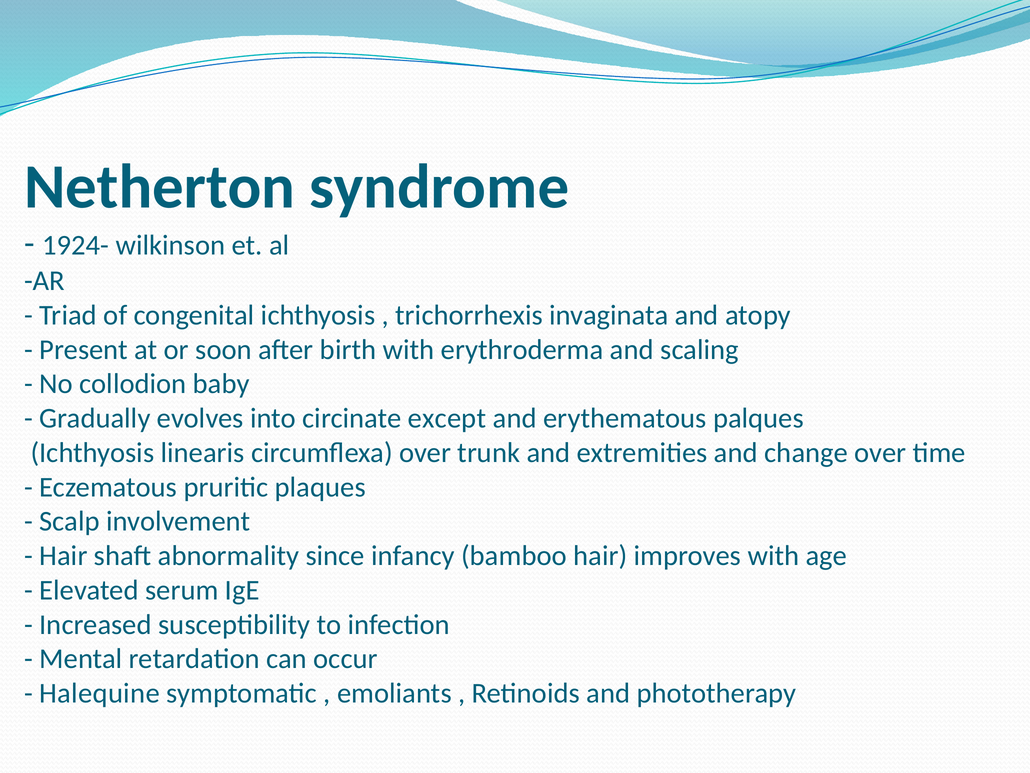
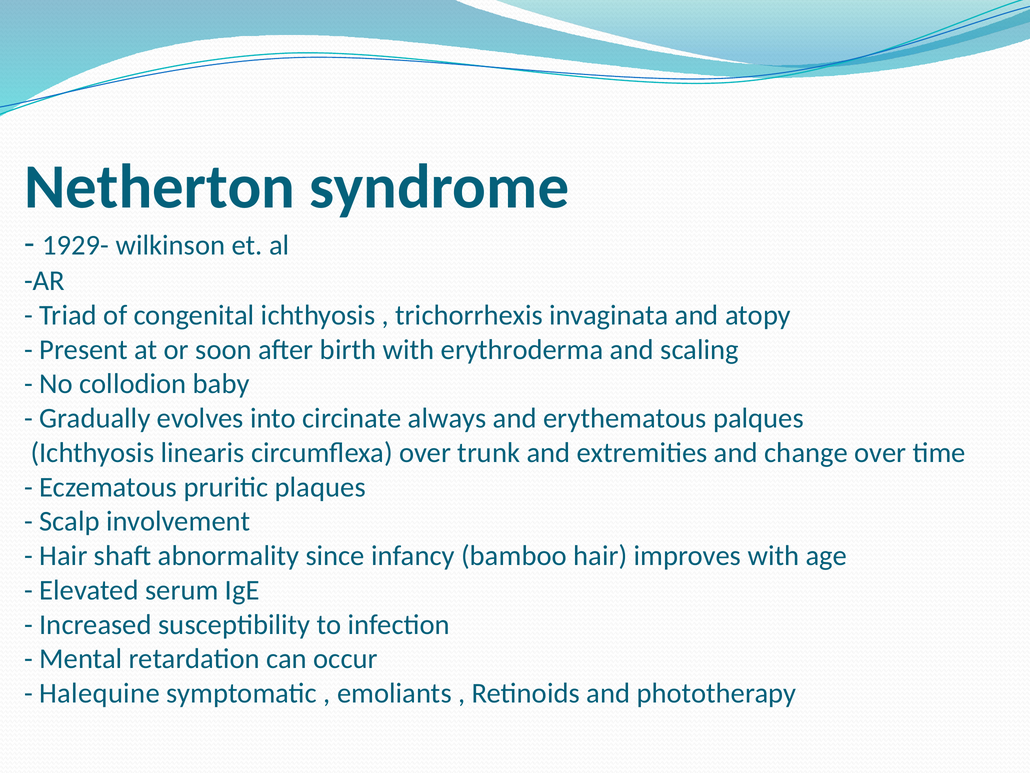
1924-: 1924- -> 1929- (76, 245)
except: except -> always (447, 418)
